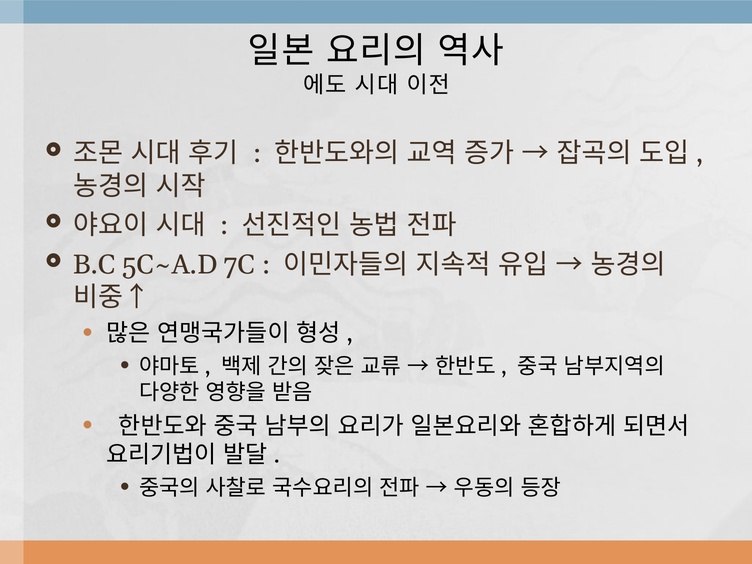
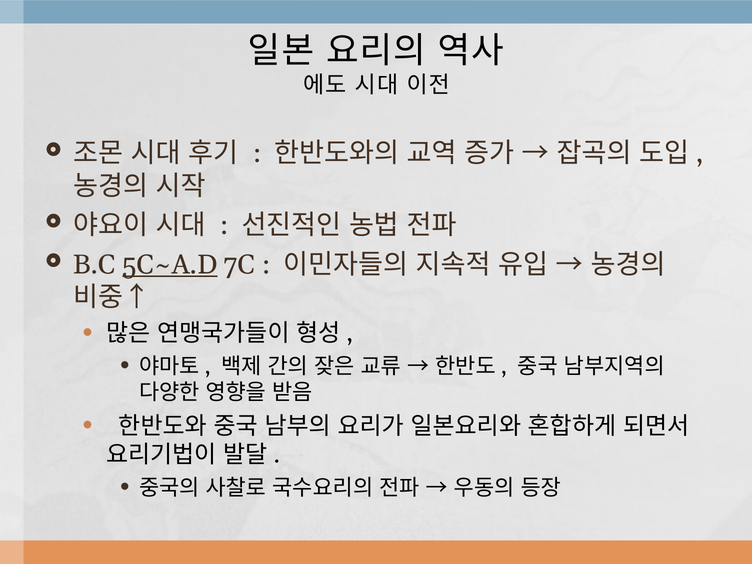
5C~A.D underline: none -> present (170, 265)
